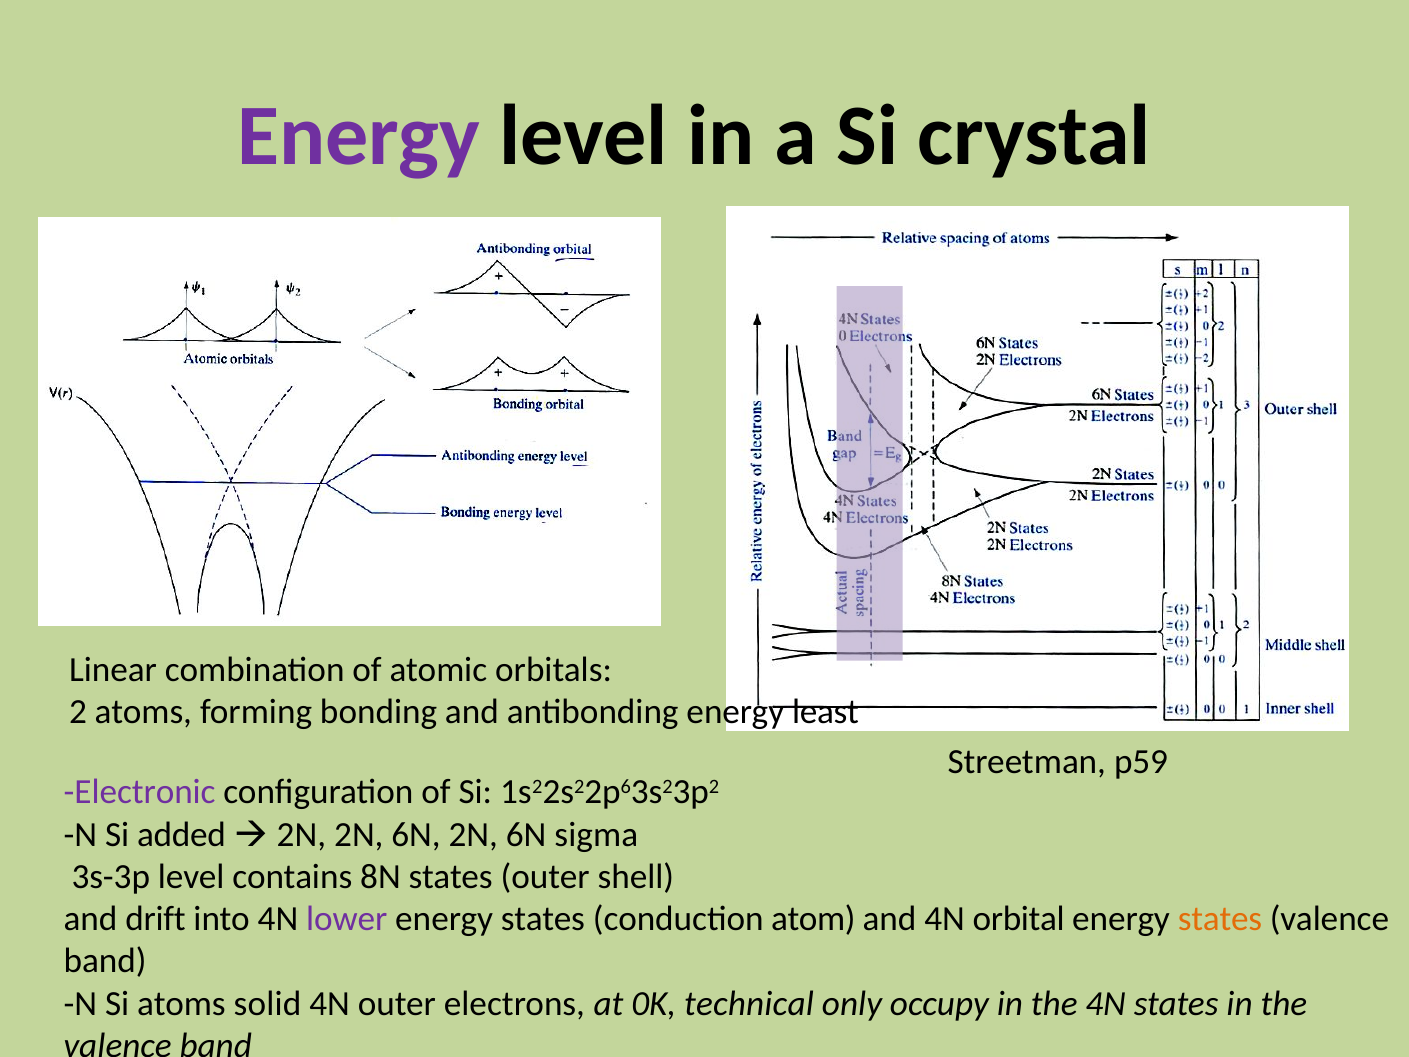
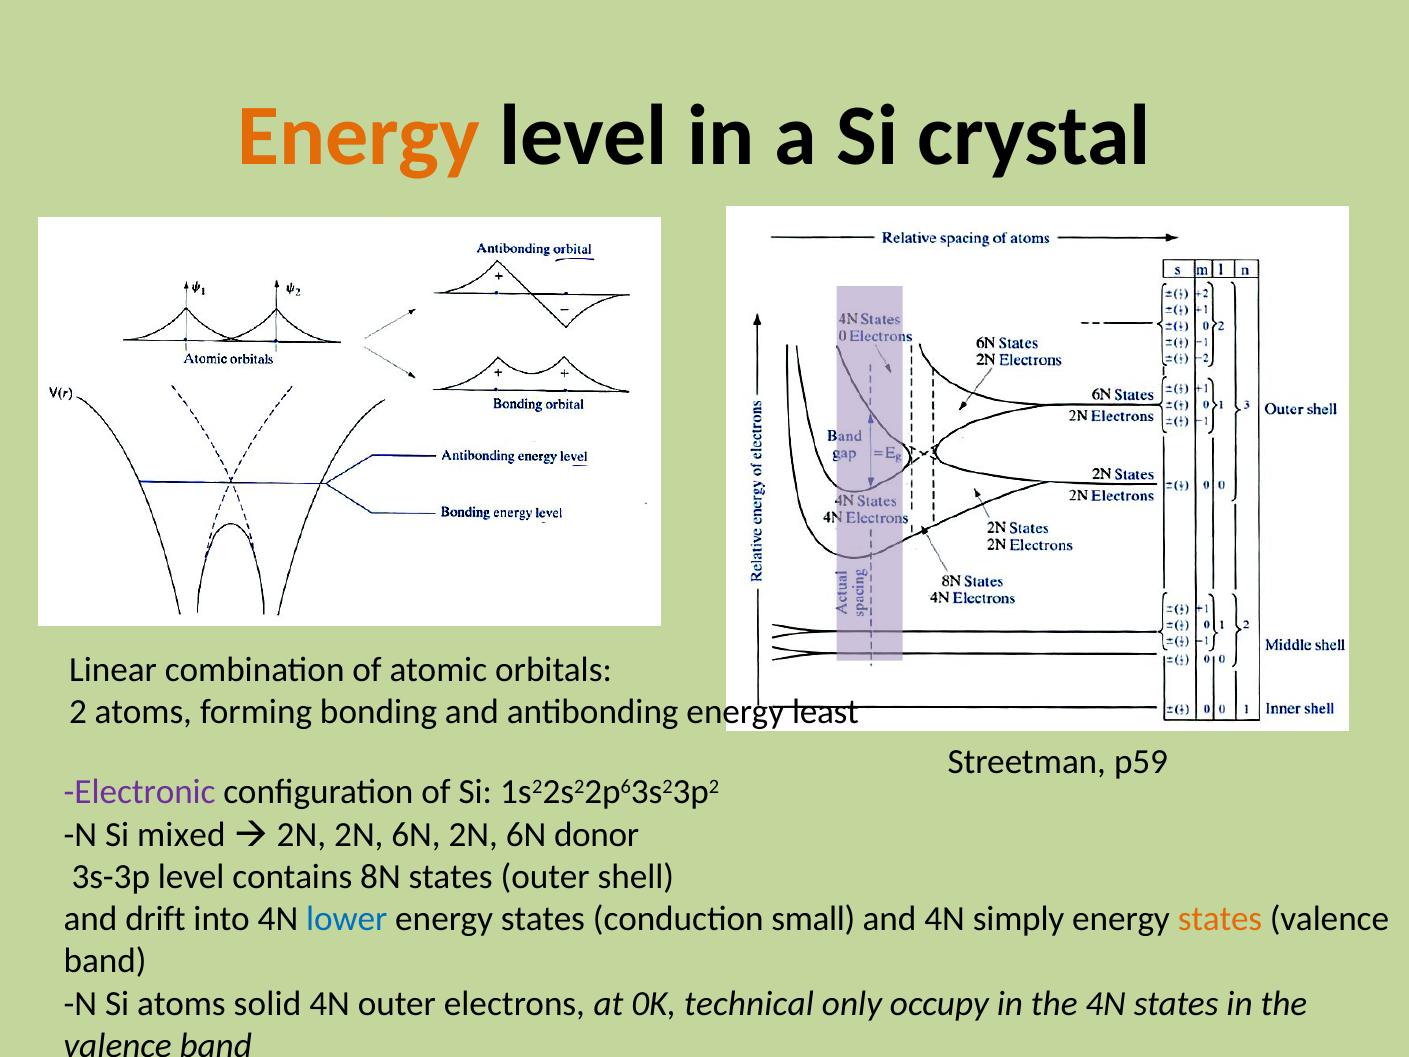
Energy colour: purple -> orange (359, 136)
added: added -> mixed (181, 834)
sigma: sigma -> donor (597, 834)
lower colour: purple -> blue (347, 919)
atom: atom -> small (813, 919)
orbital: orbital -> simply (1019, 919)
